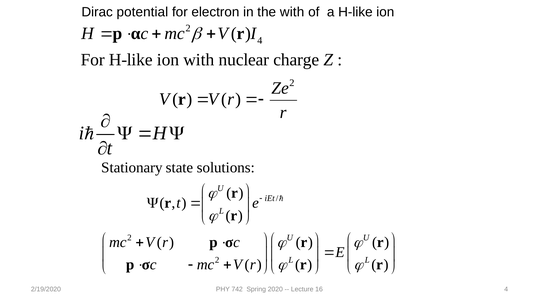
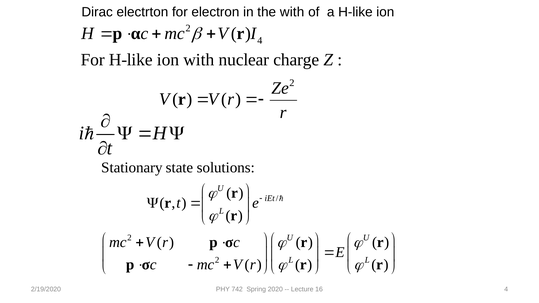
potential: potential -> electrton (142, 12)
